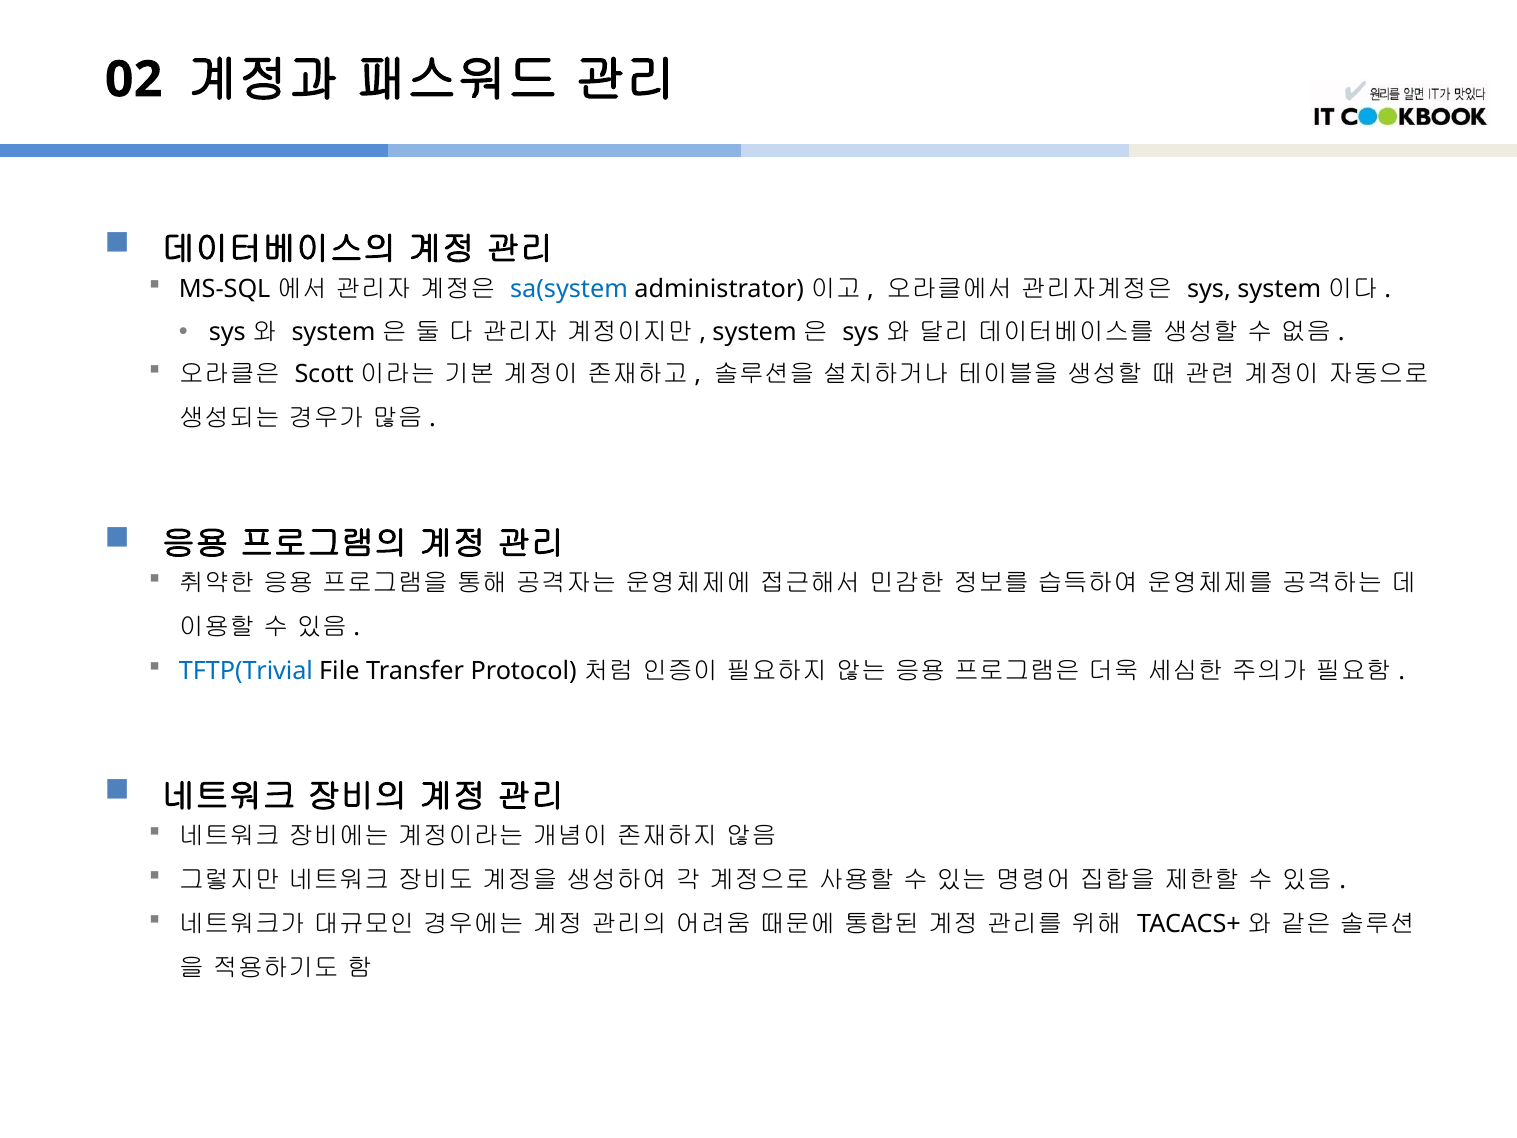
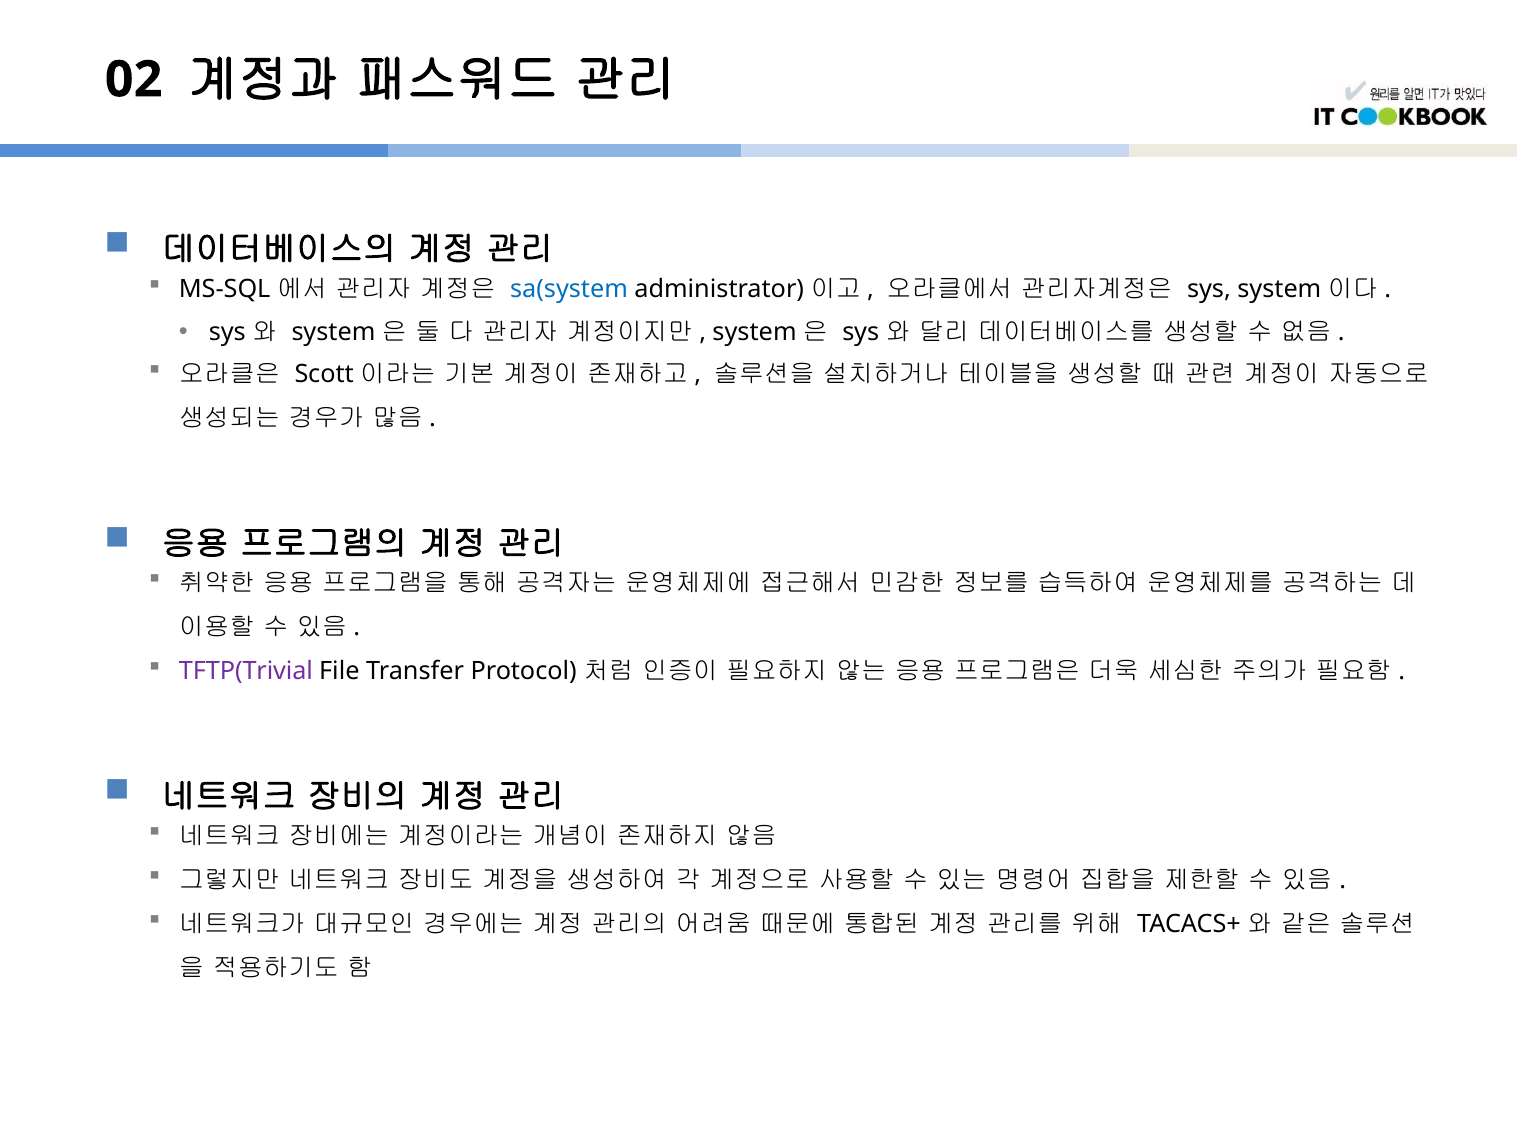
TFTP(Trivial colour: blue -> purple (246, 671)
